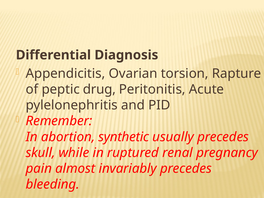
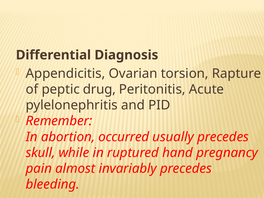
synthetic: synthetic -> occurred (124, 137)
renal: renal -> hand (178, 153)
